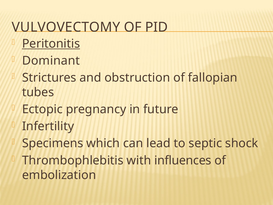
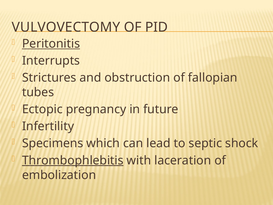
Dominant: Dominant -> Interrupts (51, 61)
Thrombophlebitis underline: none -> present (73, 160)
influences: influences -> laceration (183, 160)
